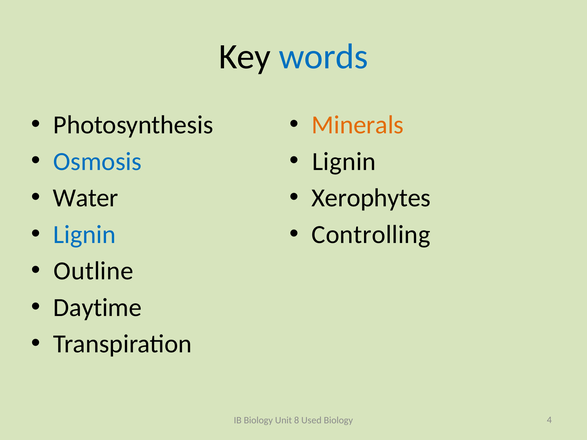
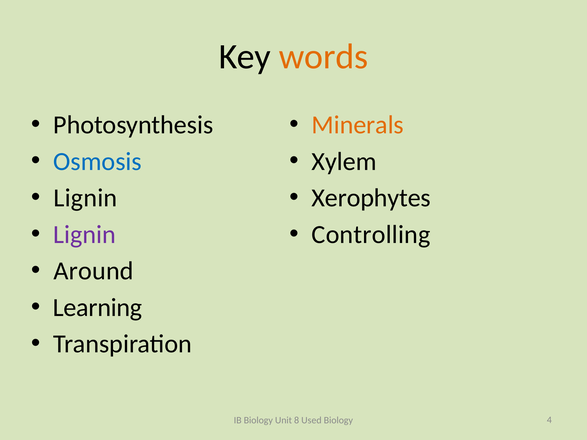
words colour: blue -> orange (323, 57)
Lignin: Lignin -> Xylem (344, 162)
Water: Water -> Lignin (85, 198)
Lignin colour: blue -> purple (85, 235)
Outline: Outline -> Around (94, 271)
Daytime: Daytime -> Learning (98, 308)
